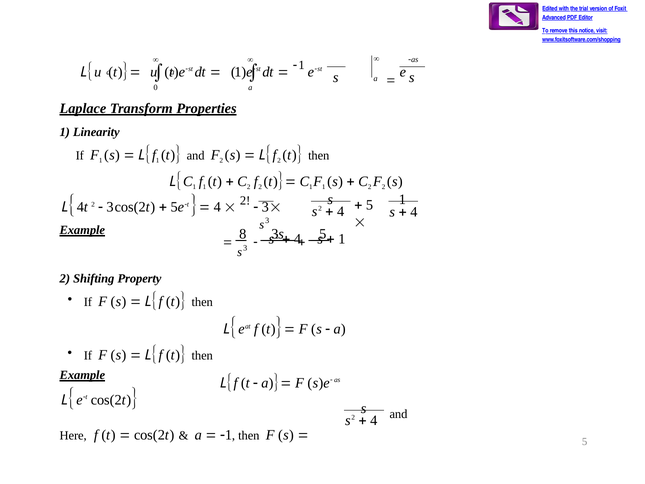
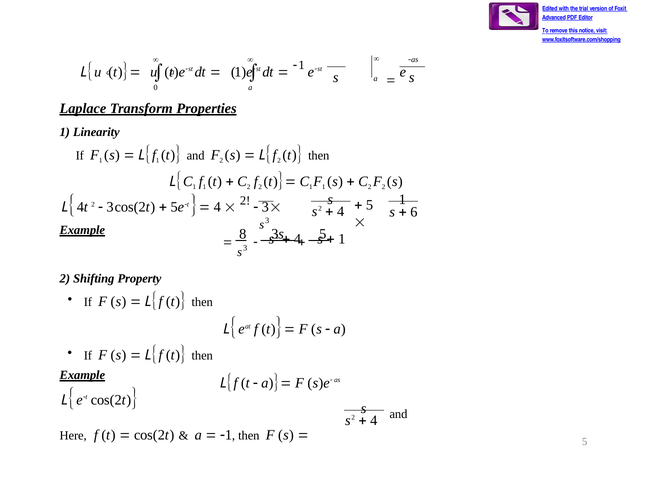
4: 4 -> 6 (414, 212)
